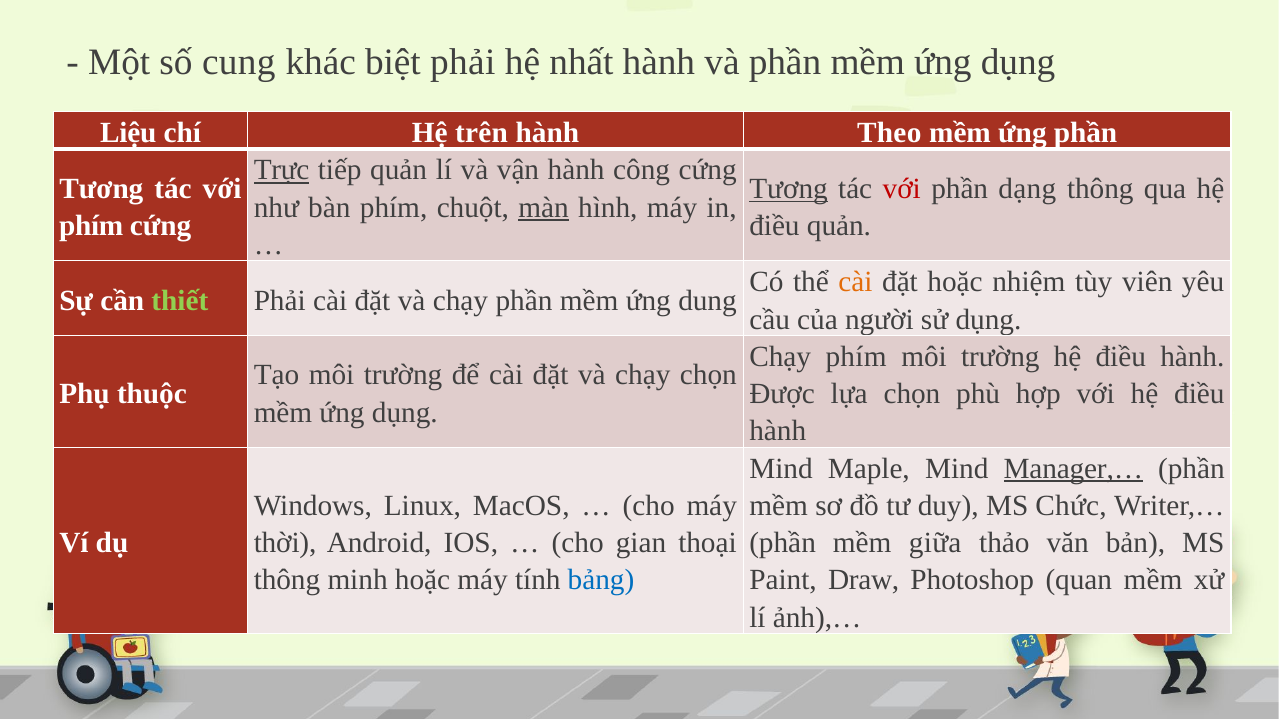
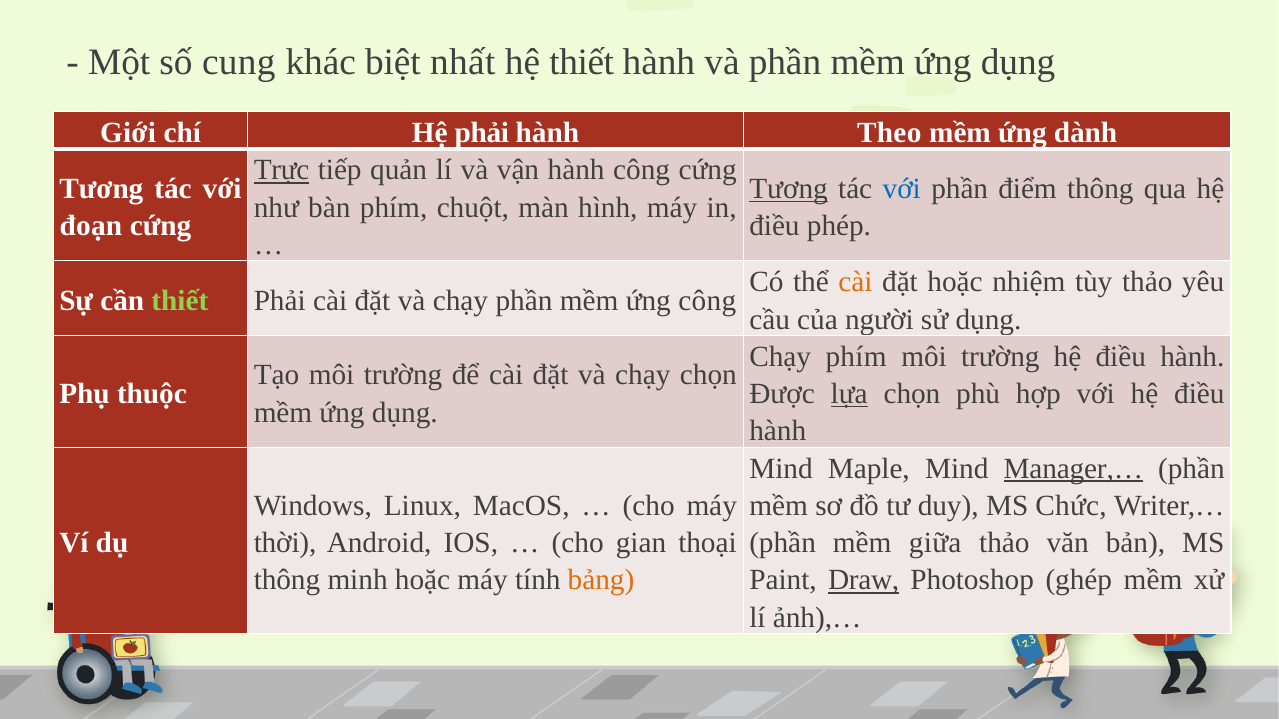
biệt phải: phải -> nhất (463, 62)
hệ nhất: nhất -> thiết (582, 62)
Liệu: Liệu -> Giới (128, 133)
Hệ trên: trên -> phải (482, 133)
ứng phần: phần -> dành (1086, 133)
với colour: red -> blue (902, 189)
dạng: dạng -> điểm (1028, 189)
màn underline: present -> none (544, 208)
phím: phím -> đoạn (91, 226)
điều quản: quản -> phép (839, 226)
tùy viên: viên -> thảo (1147, 282)
ứng dung: dung -> công (707, 301)
lựa underline: none -> present (849, 394)
bảng colour: blue -> orange (601, 581)
Draw underline: none -> present (864, 581)
quan: quan -> ghép (1079, 581)
